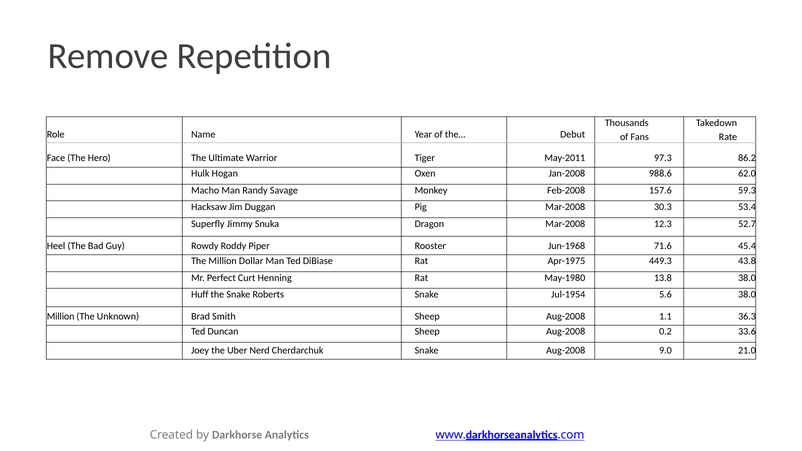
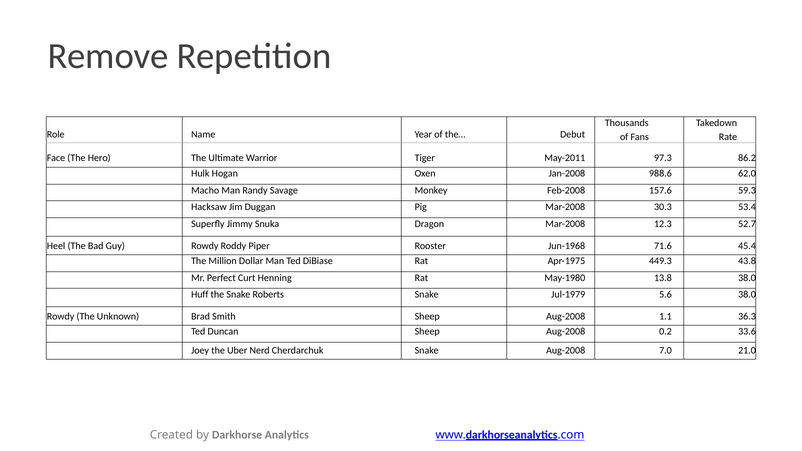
Jul-1954: Jul-1954 -> Jul-1979 (568, 295)
Million: Million -> Rowdy (61, 317)
9.0: 9.0 -> 7.0 (665, 350)
